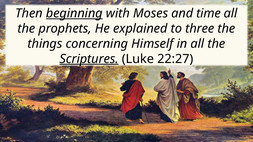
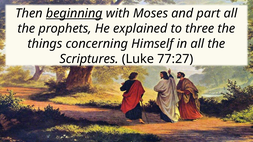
time: time -> part (208, 13)
Scriptures underline: present -> none (89, 59)
22:27: 22:27 -> 77:27 (175, 59)
